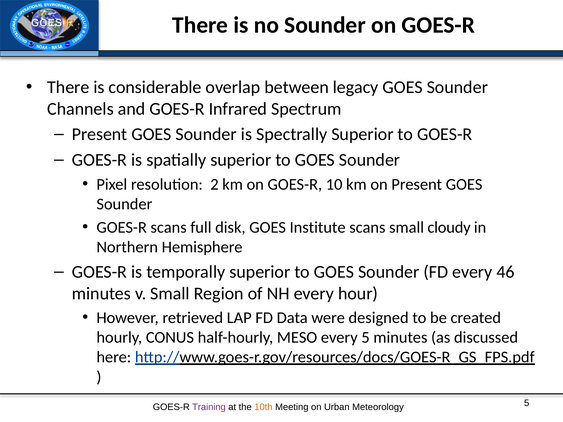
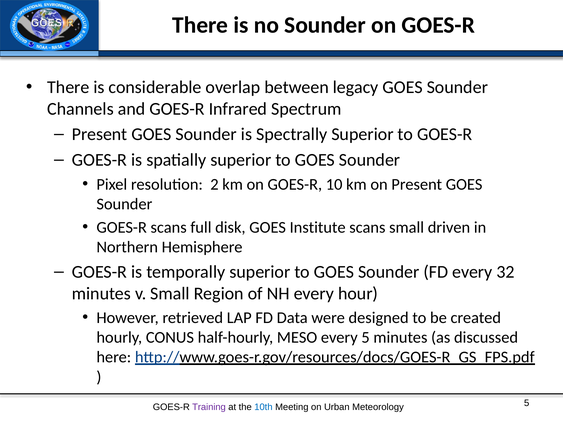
cloudy: cloudy -> driven (449, 228)
46: 46 -> 32 (506, 272)
10th colour: orange -> blue (263, 407)
